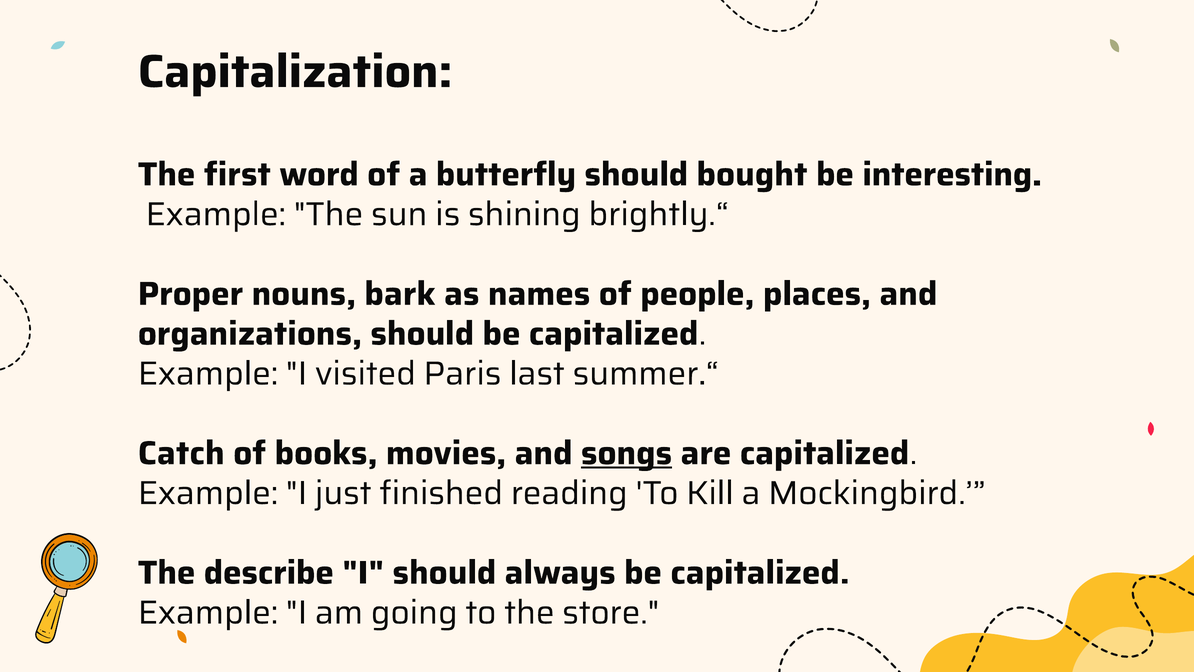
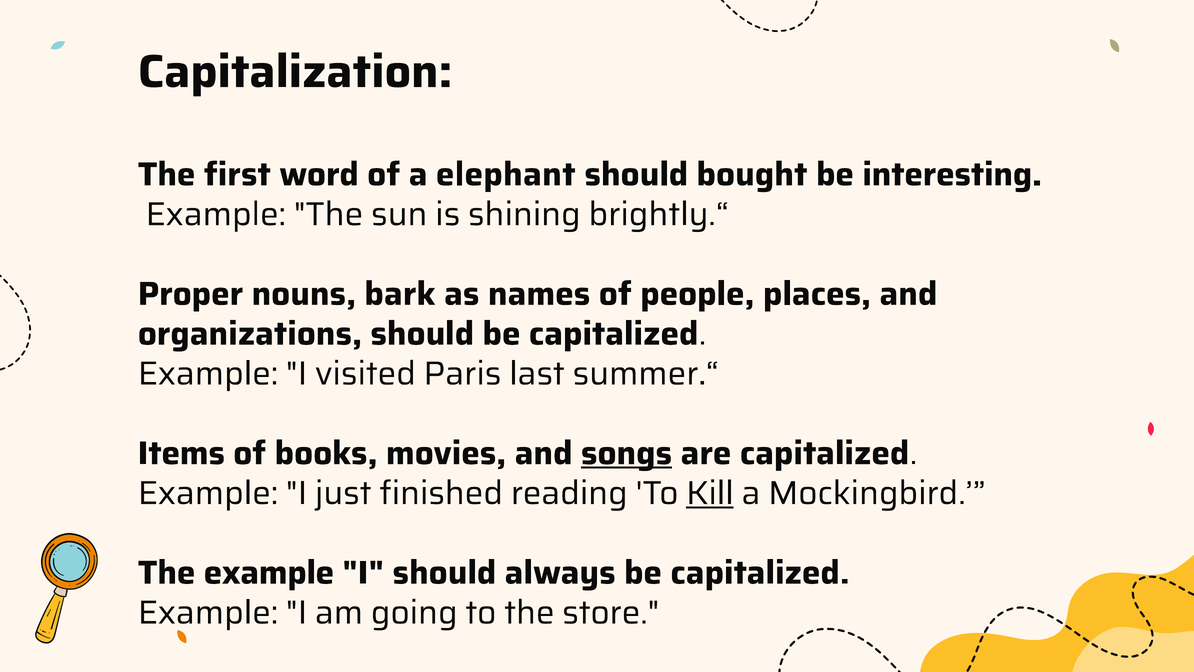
butterfly: butterfly -> elephant (506, 174)
Catch: Catch -> Items (181, 453)
Kill underline: none -> present (710, 493)
The describe: describe -> example (269, 572)
